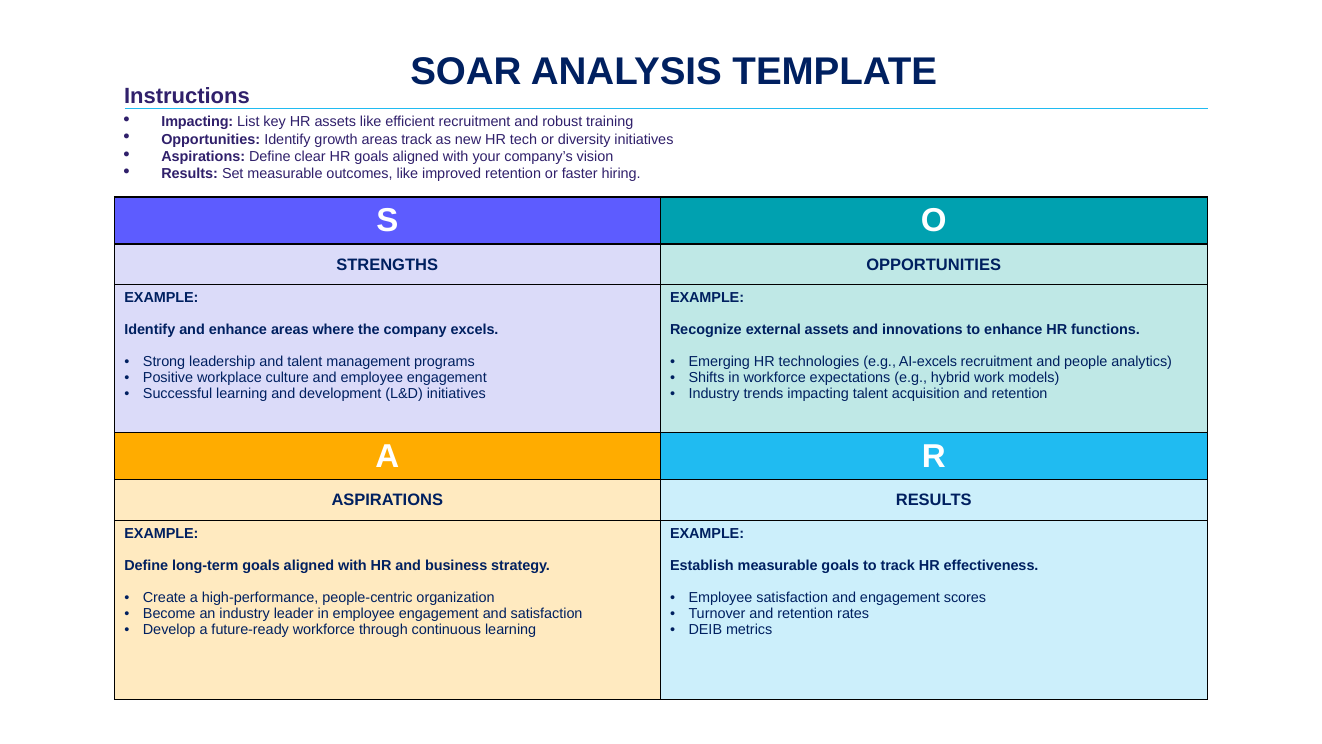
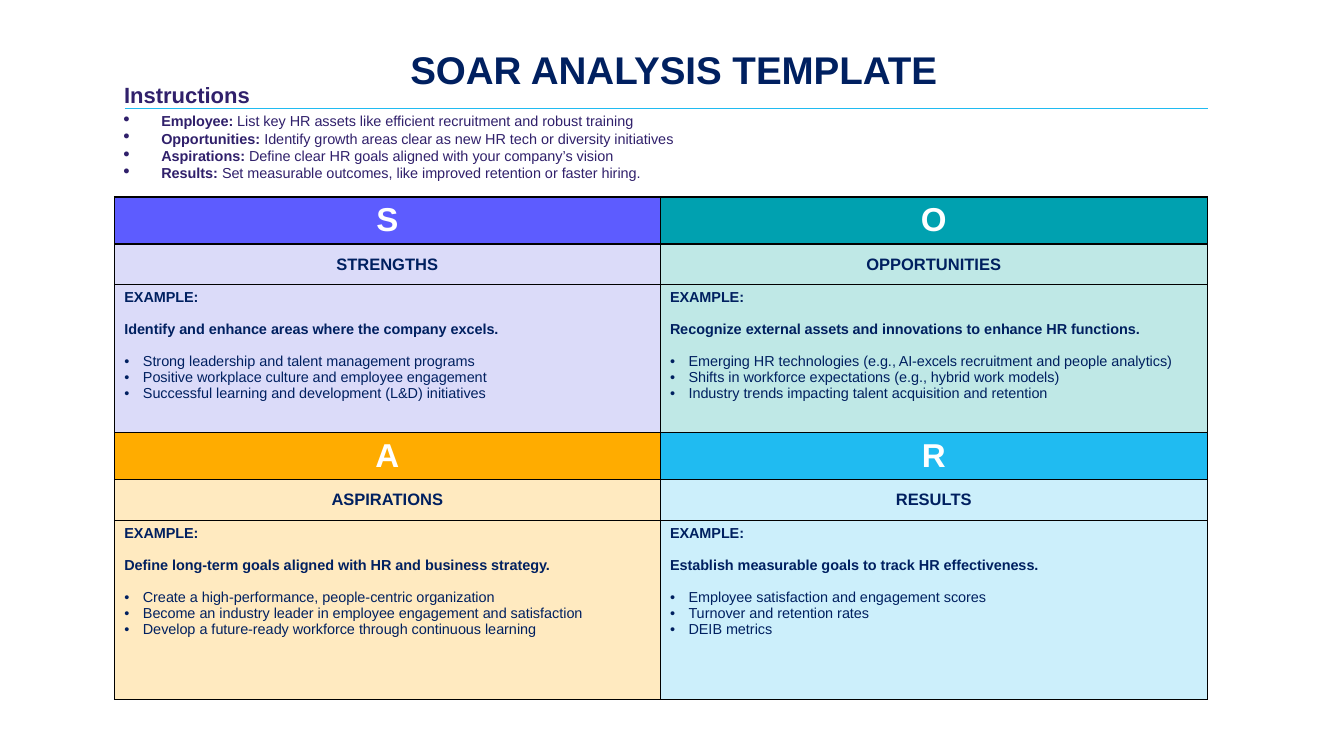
Impacting: Impacting -> Employee (197, 122)
areas track: track -> clear (417, 139)
